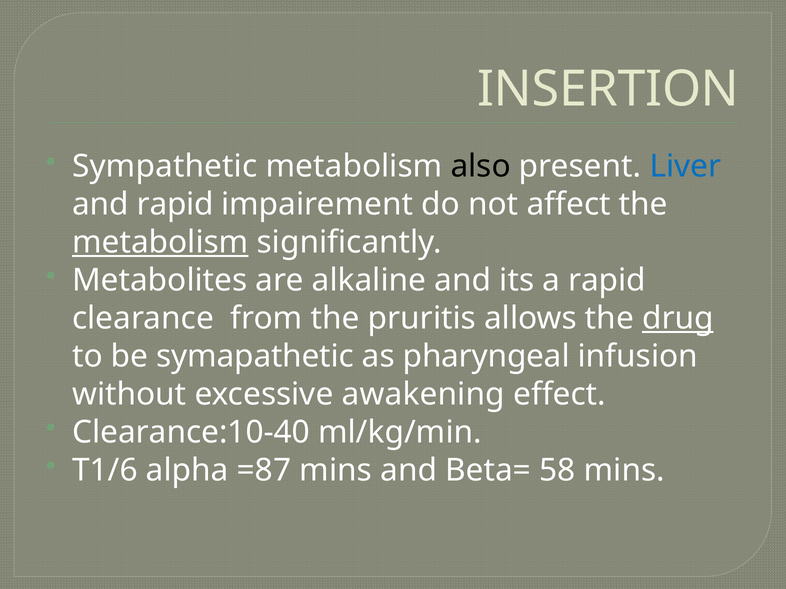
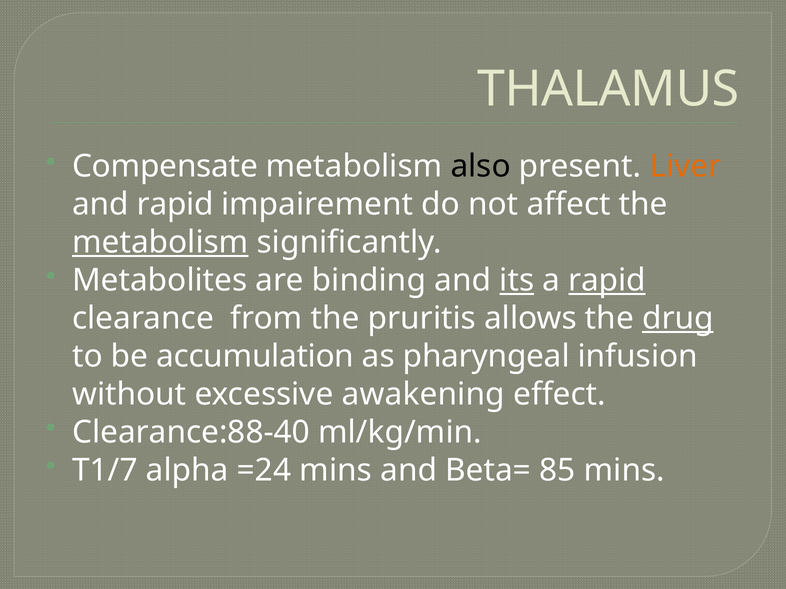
INSERTION: INSERTION -> THALAMUS (608, 90)
Sympathetic: Sympathetic -> Compensate (165, 167)
Liver colour: blue -> orange (685, 167)
alkaline: alkaline -> binding (369, 281)
its underline: none -> present (517, 281)
rapid underline: none -> present (607, 281)
symapathetic: symapathetic -> accumulation (255, 357)
Clearance:10-40: Clearance:10-40 -> Clearance:88-40 (191, 433)
T1/6: T1/6 -> T1/7 (105, 471)
=87: =87 -> =24 (264, 471)
58: 58 -> 85 (557, 471)
